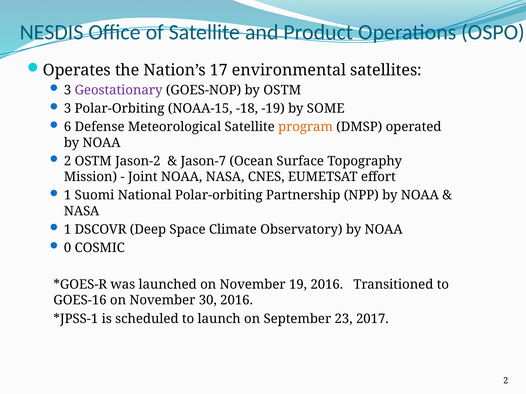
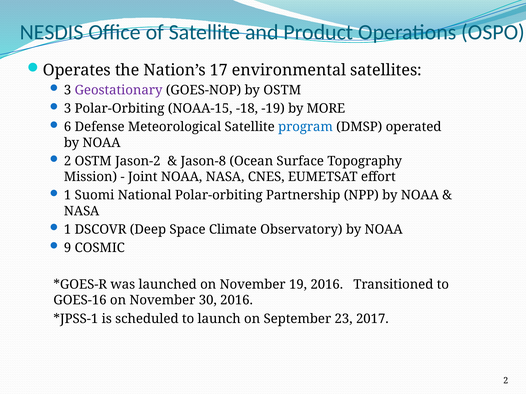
SOME: SOME -> MORE (326, 109)
program colour: orange -> blue (305, 127)
Jason-7: Jason-7 -> Jason-8 (203, 161)
0: 0 -> 9 (68, 248)
